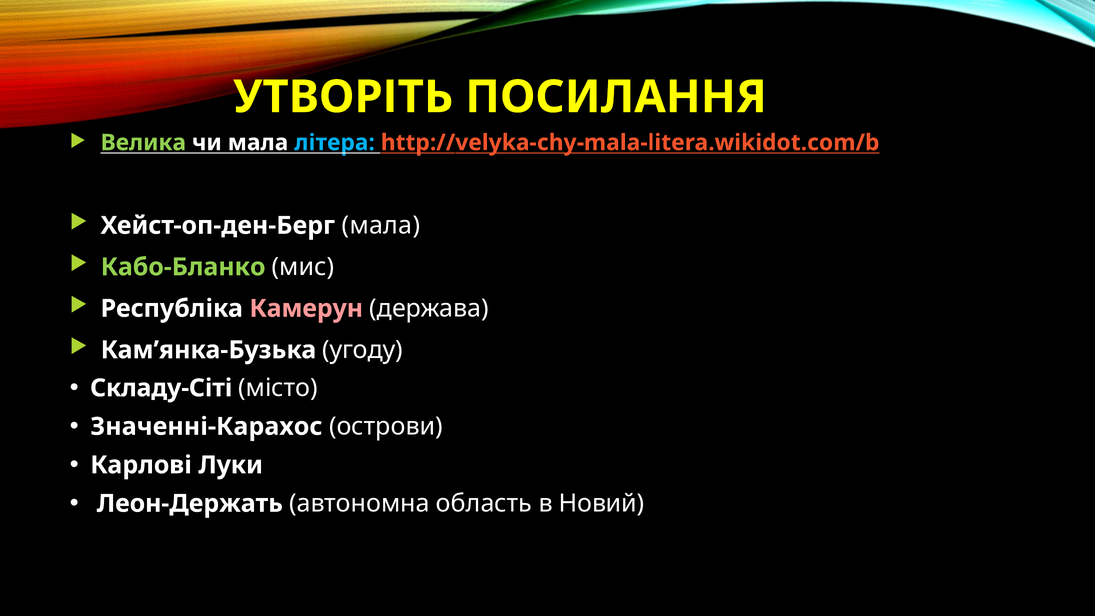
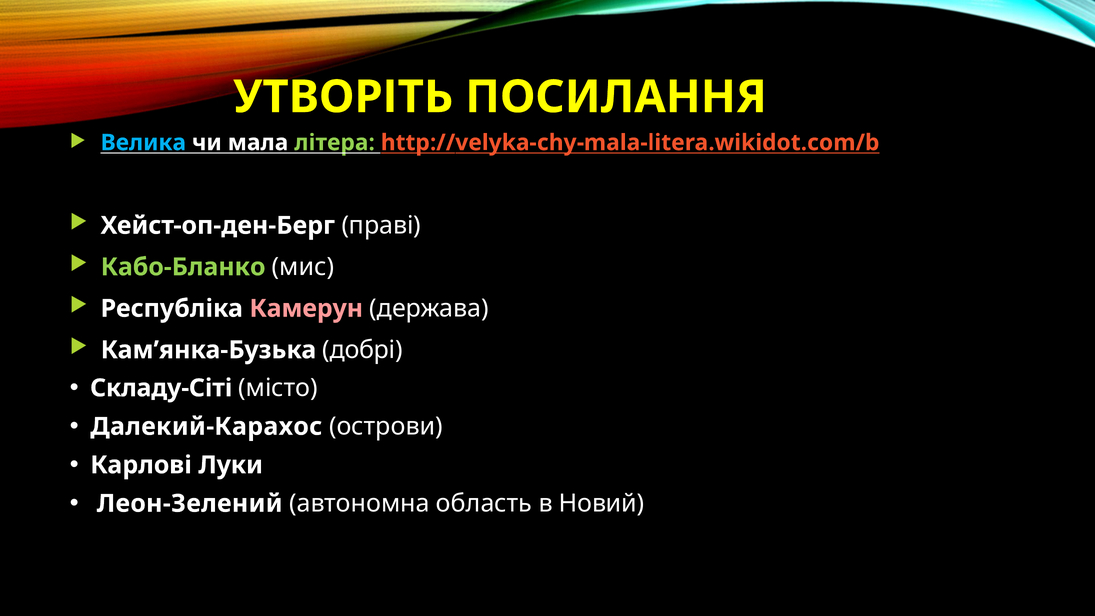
Велика colour: light green -> light blue (143, 143)
літера colour: light blue -> light green (335, 143)
Хейст-оп-ден-Берг мала: мала -> праві (381, 226)
угоду: угоду -> добрі (363, 350)
Значенні-Карахос: Значенні-Карахос -> Далекий-Карахос (206, 427)
Леон-Держать: Леон-Держать -> Леон-Зелений (190, 503)
